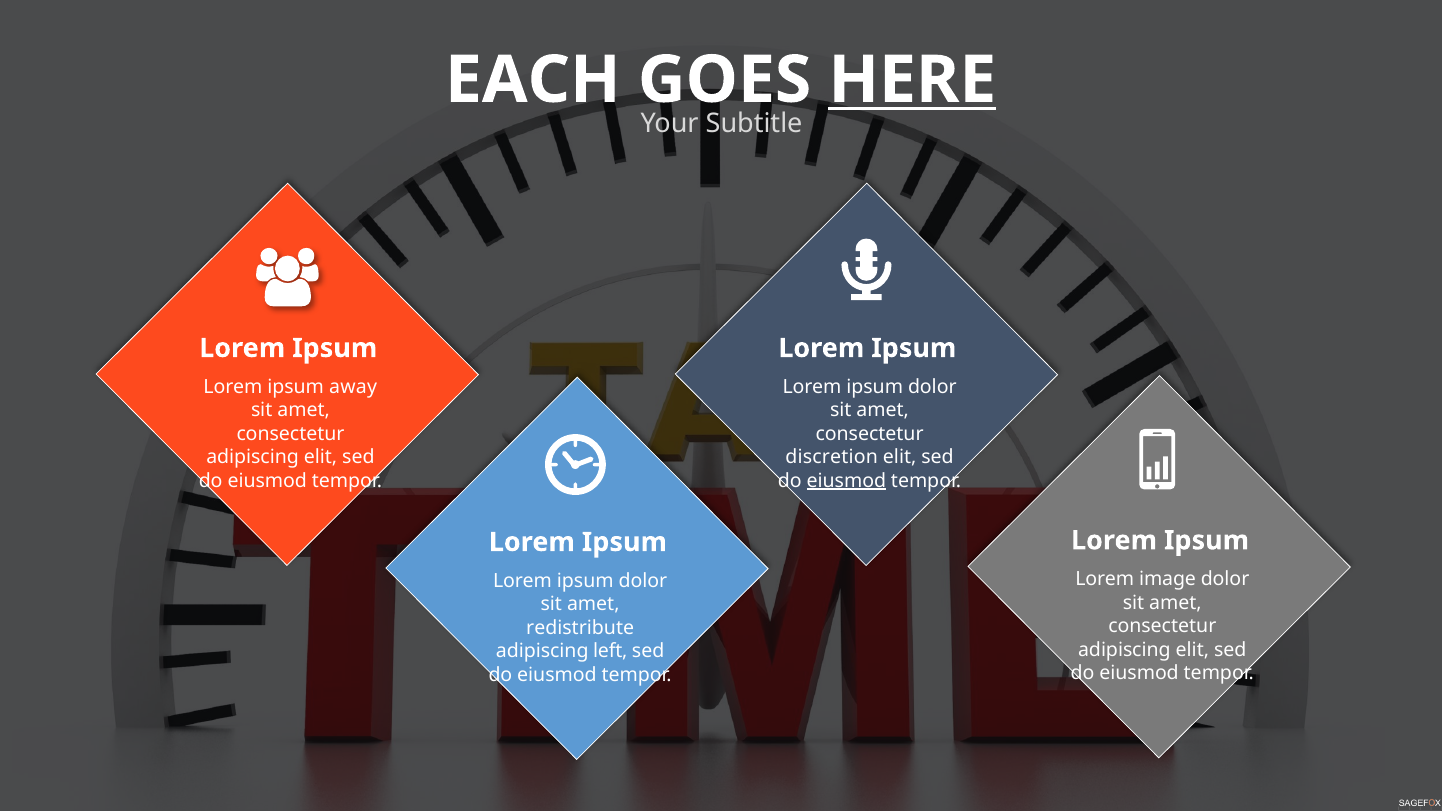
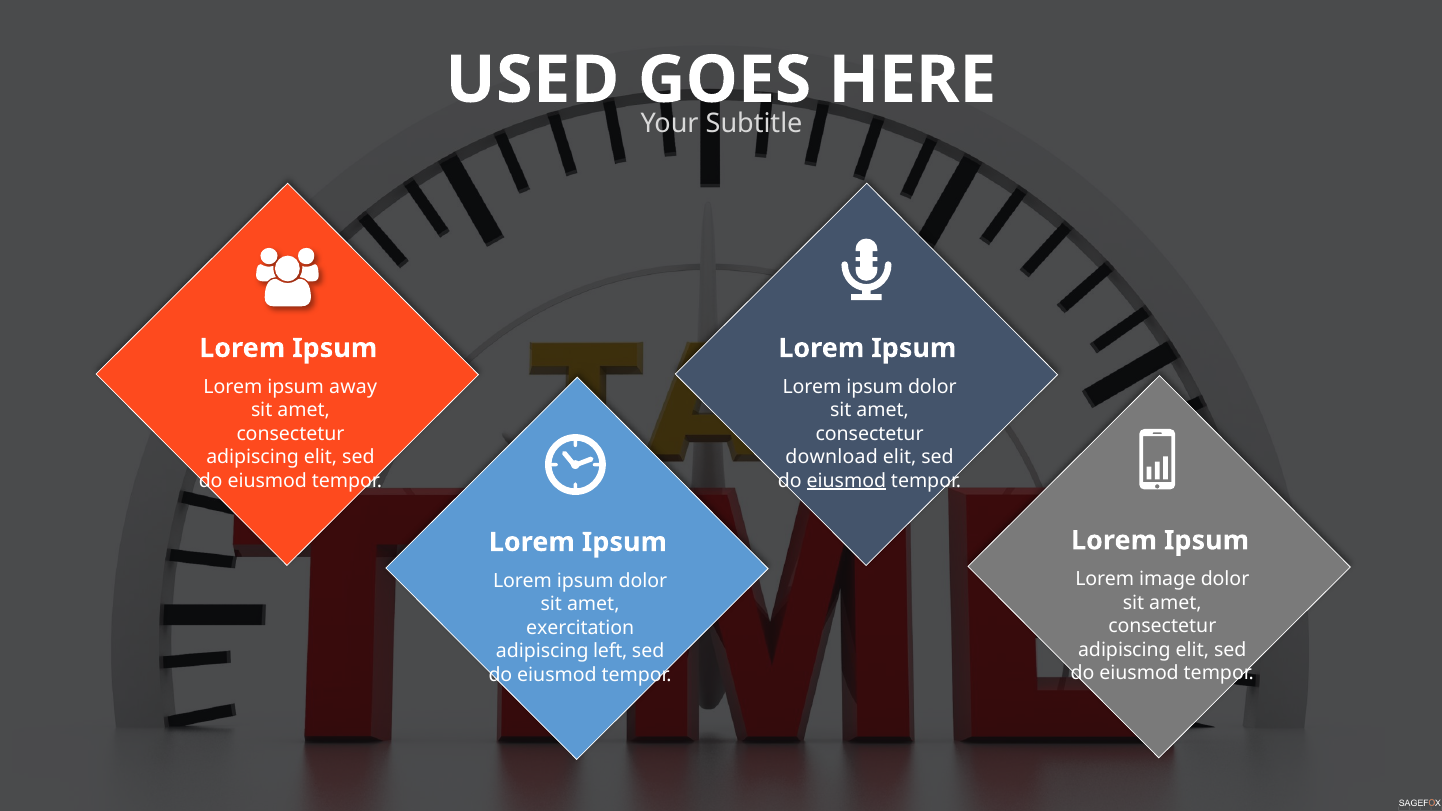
EACH: EACH -> USED (532, 80)
HERE underline: present -> none (912, 80)
discretion: discretion -> download (832, 457)
redistribute: redistribute -> exercitation (580, 628)
